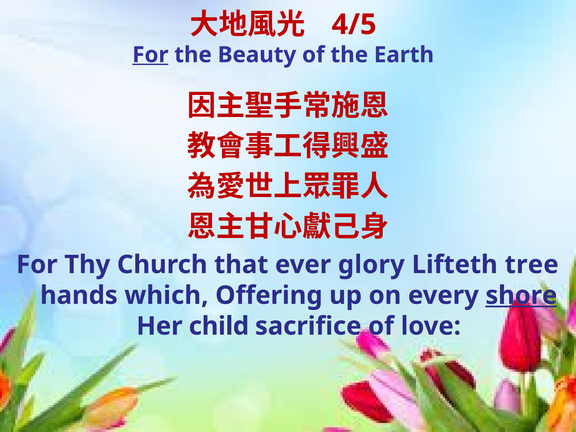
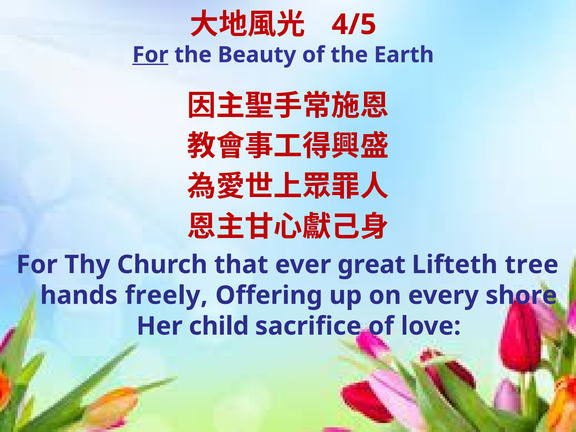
glory: glory -> great (372, 265)
which: which -> freely (166, 295)
shore underline: present -> none (521, 295)
